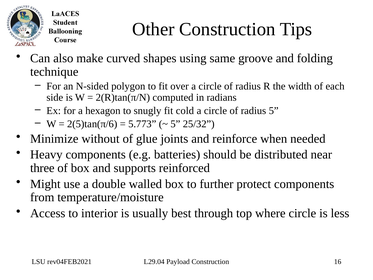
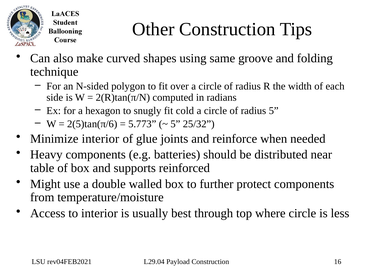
Minimize without: without -> interior (100, 139)
three: three -> table (42, 168)
